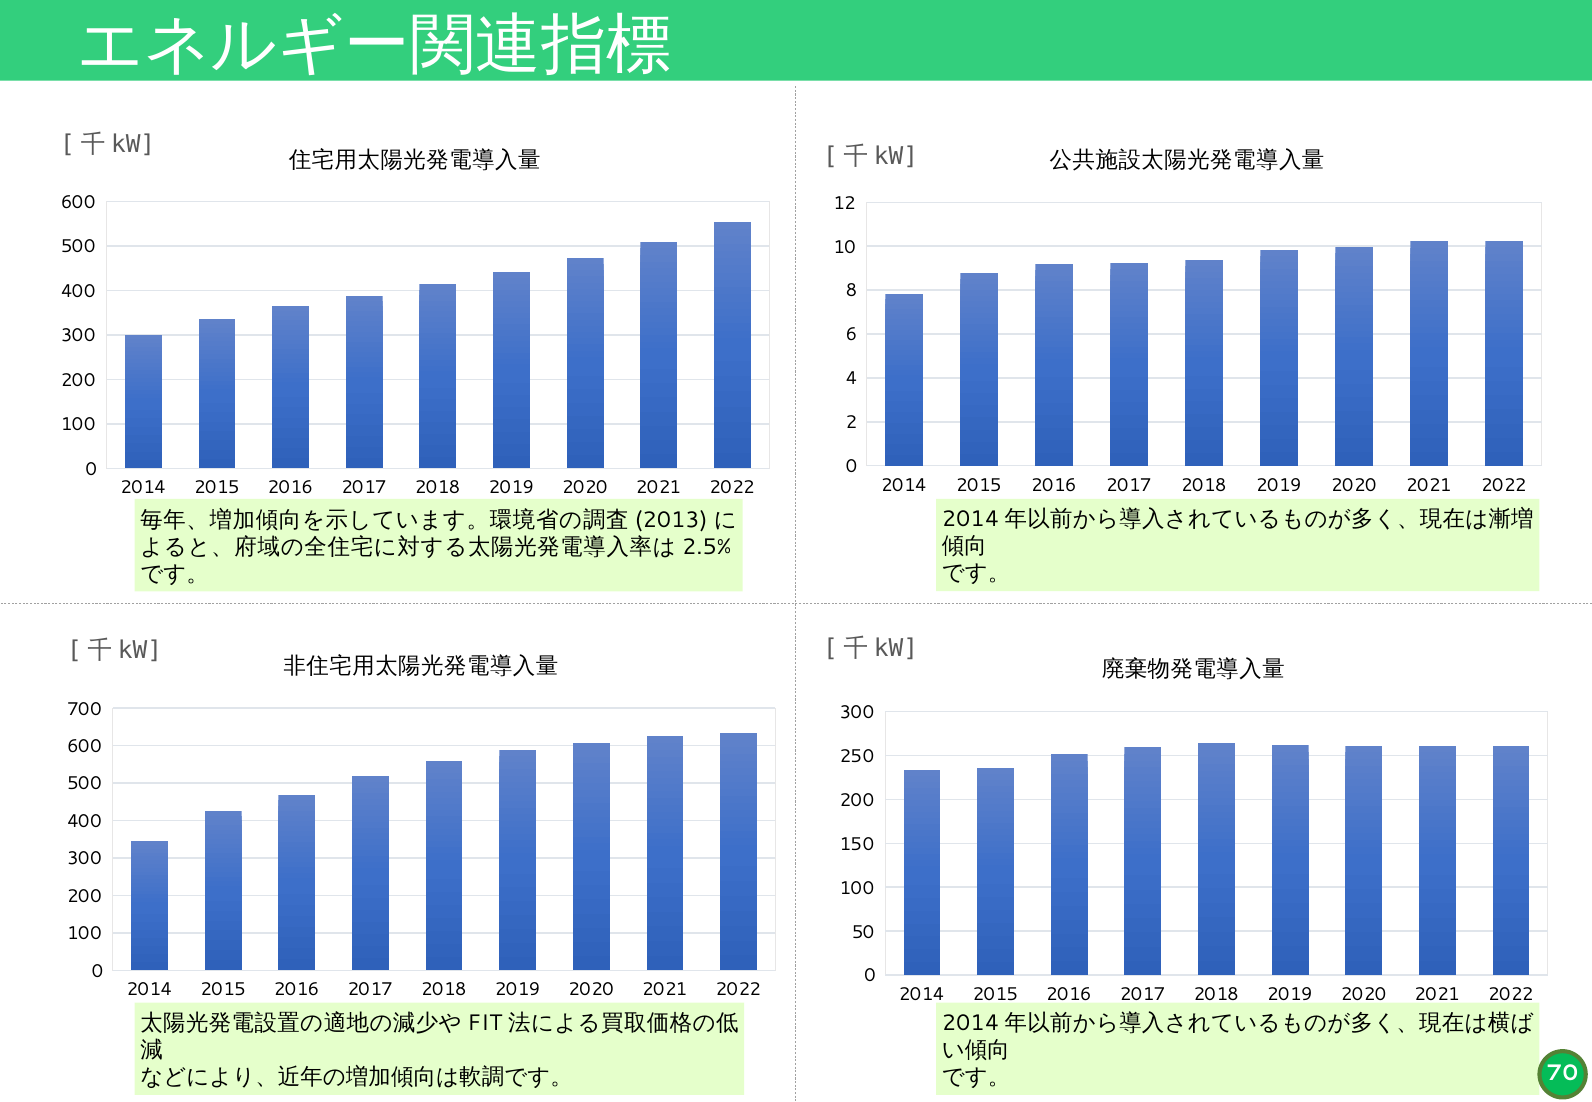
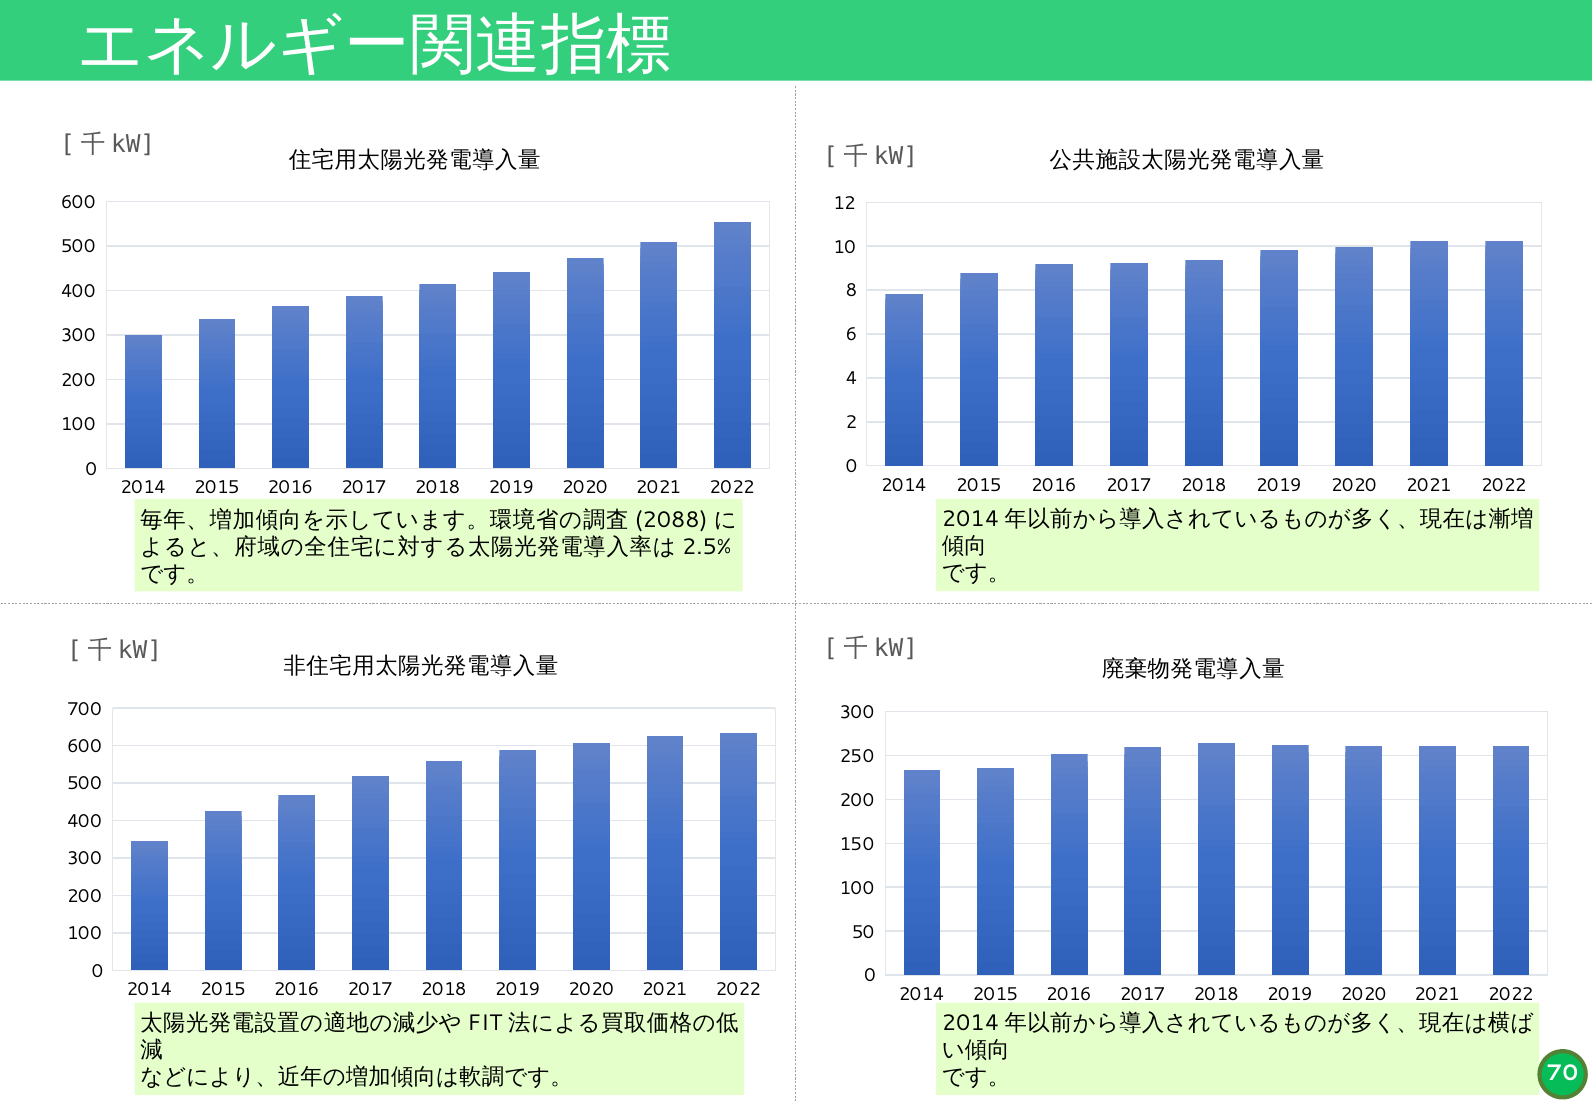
2013: 2013 -> 2088 (671, 520)
